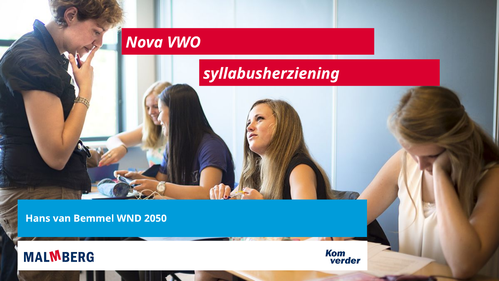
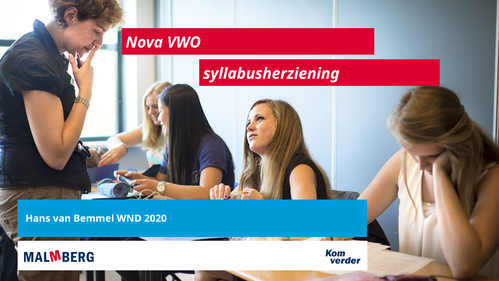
2050: 2050 -> 2020 (155, 218)
